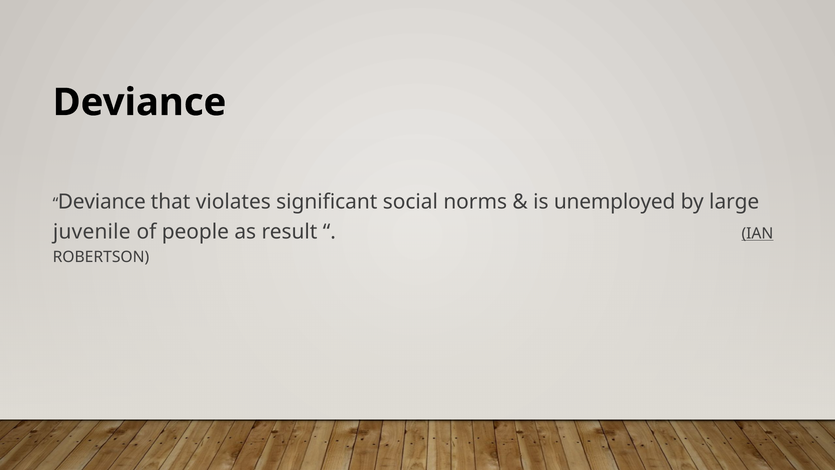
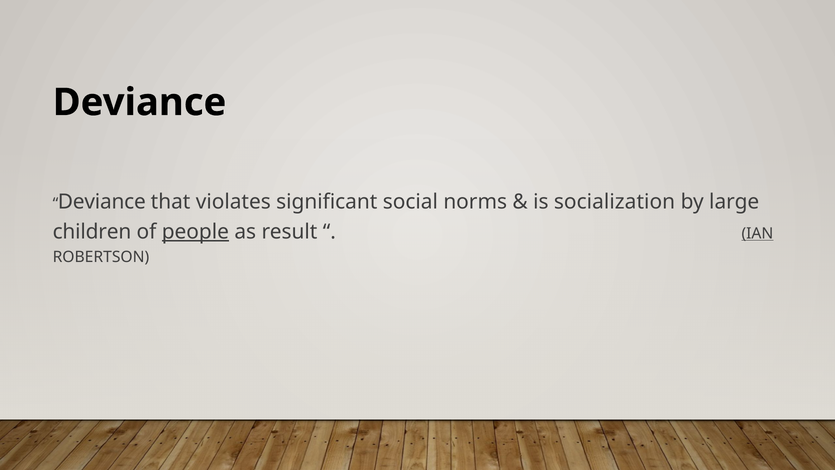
unemployed: unemployed -> socialization (615, 202)
juvenile: juvenile -> children (92, 232)
people underline: none -> present (195, 232)
